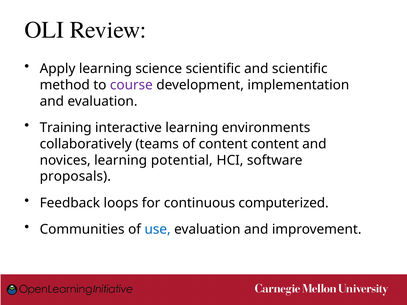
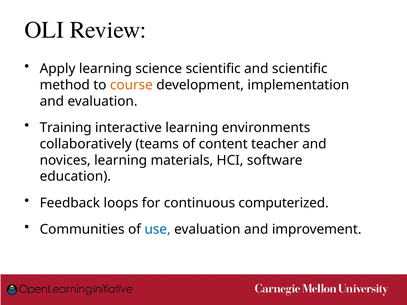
course colour: purple -> orange (131, 85)
content content: content -> teacher (275, 144)
potential: potential -> materials (182, 160)
proposals: proposals -> education (75, 177)
